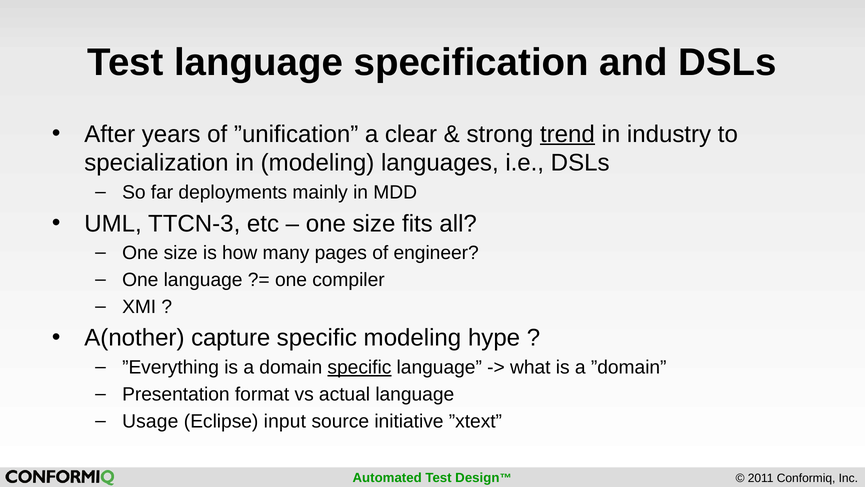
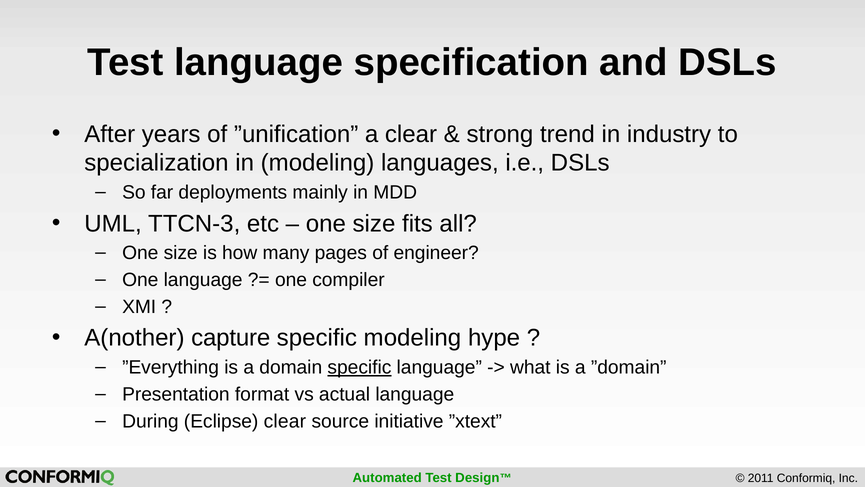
trend underline: present -> none (567, 134)
Usage: Usage -> During (150, 421)
Eclipse input: input -> clear (285, 421)
